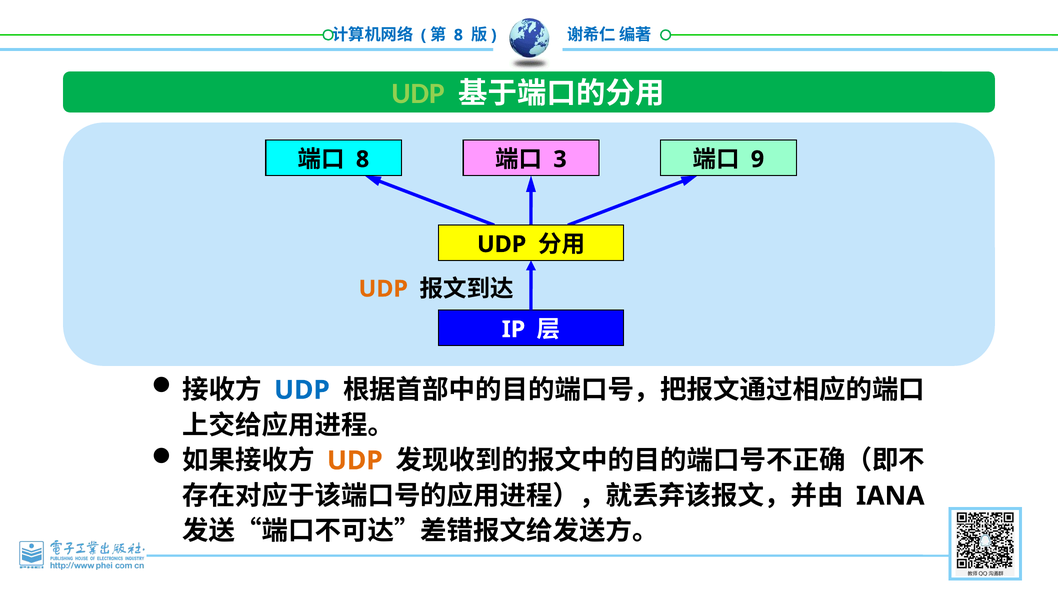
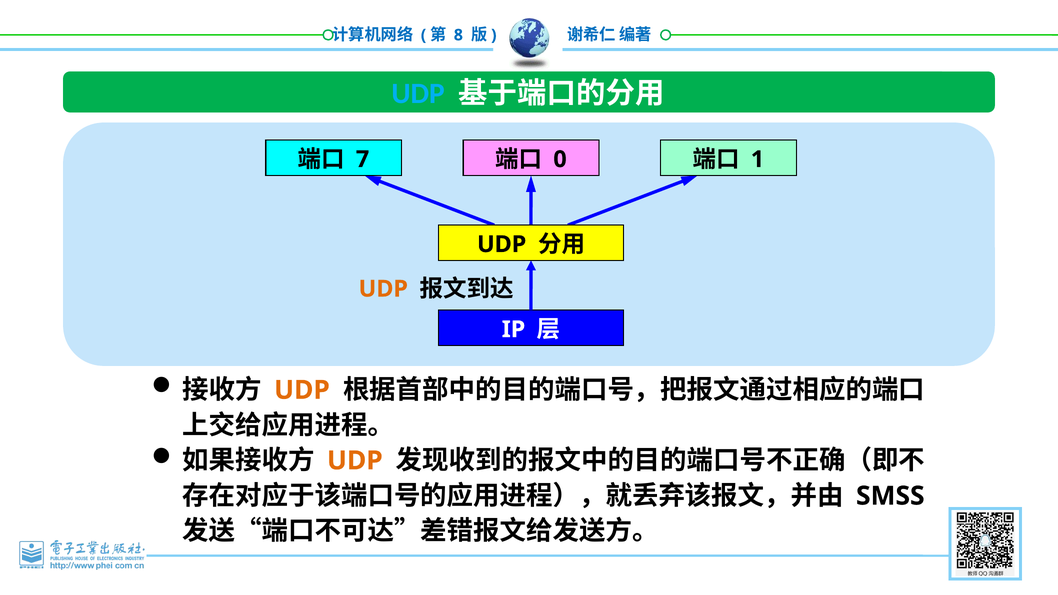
UDP colour: light green -> light blue (418, 94)
8: 8 -> 7 (363, 159)
3: 3 -> 0 (560, 159)
9: 9 -> 1 (757, 159)
UDP colour: blue -> orange (302, 390)
IANA: IANA -> SMSS (890, 496)
